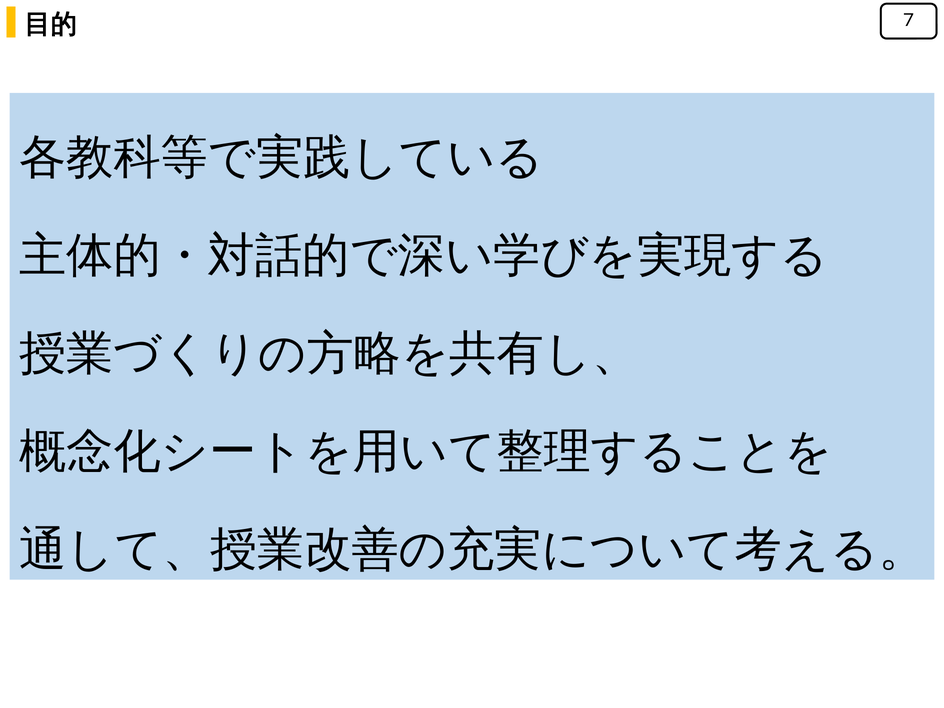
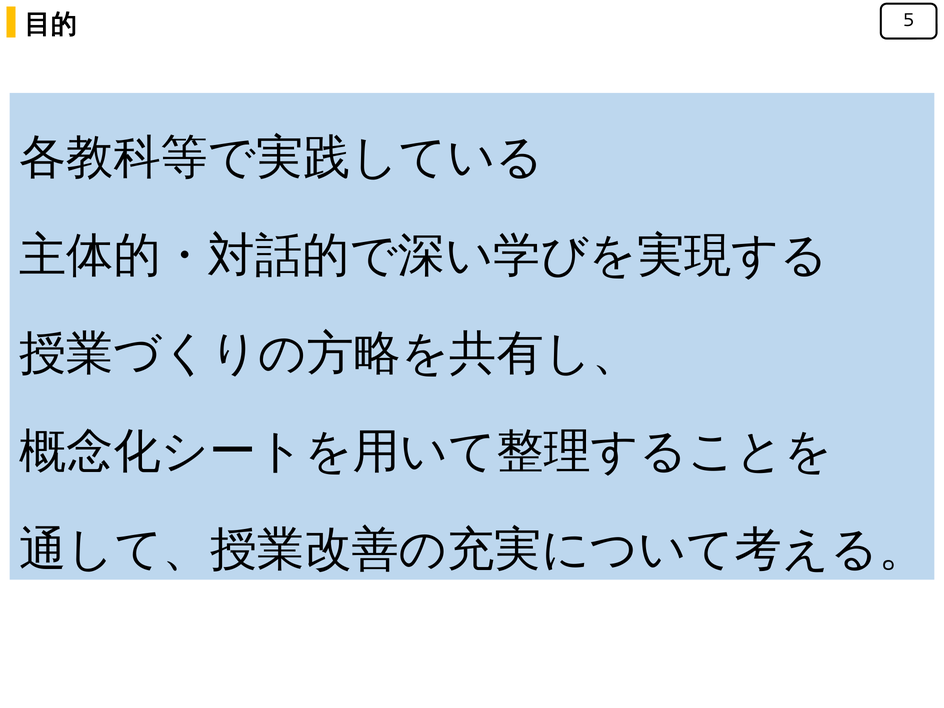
7: 7 -> 5 (909, 20)
